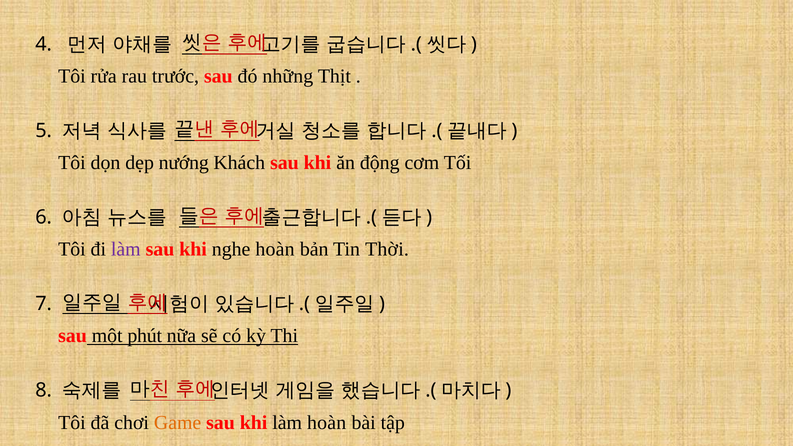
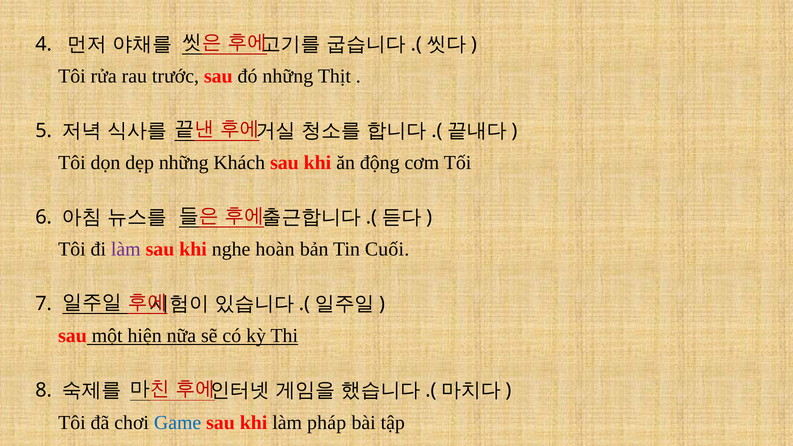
dẹp nướng: nướng -> những (184, 163)
Thời: Thời -> Cuối (387, 249)
phút: phút -> hiện (145, 336)
Game colour: orange -> blue (178, 423)
làm hoàn: hoàn -> pháp (327, 423)
